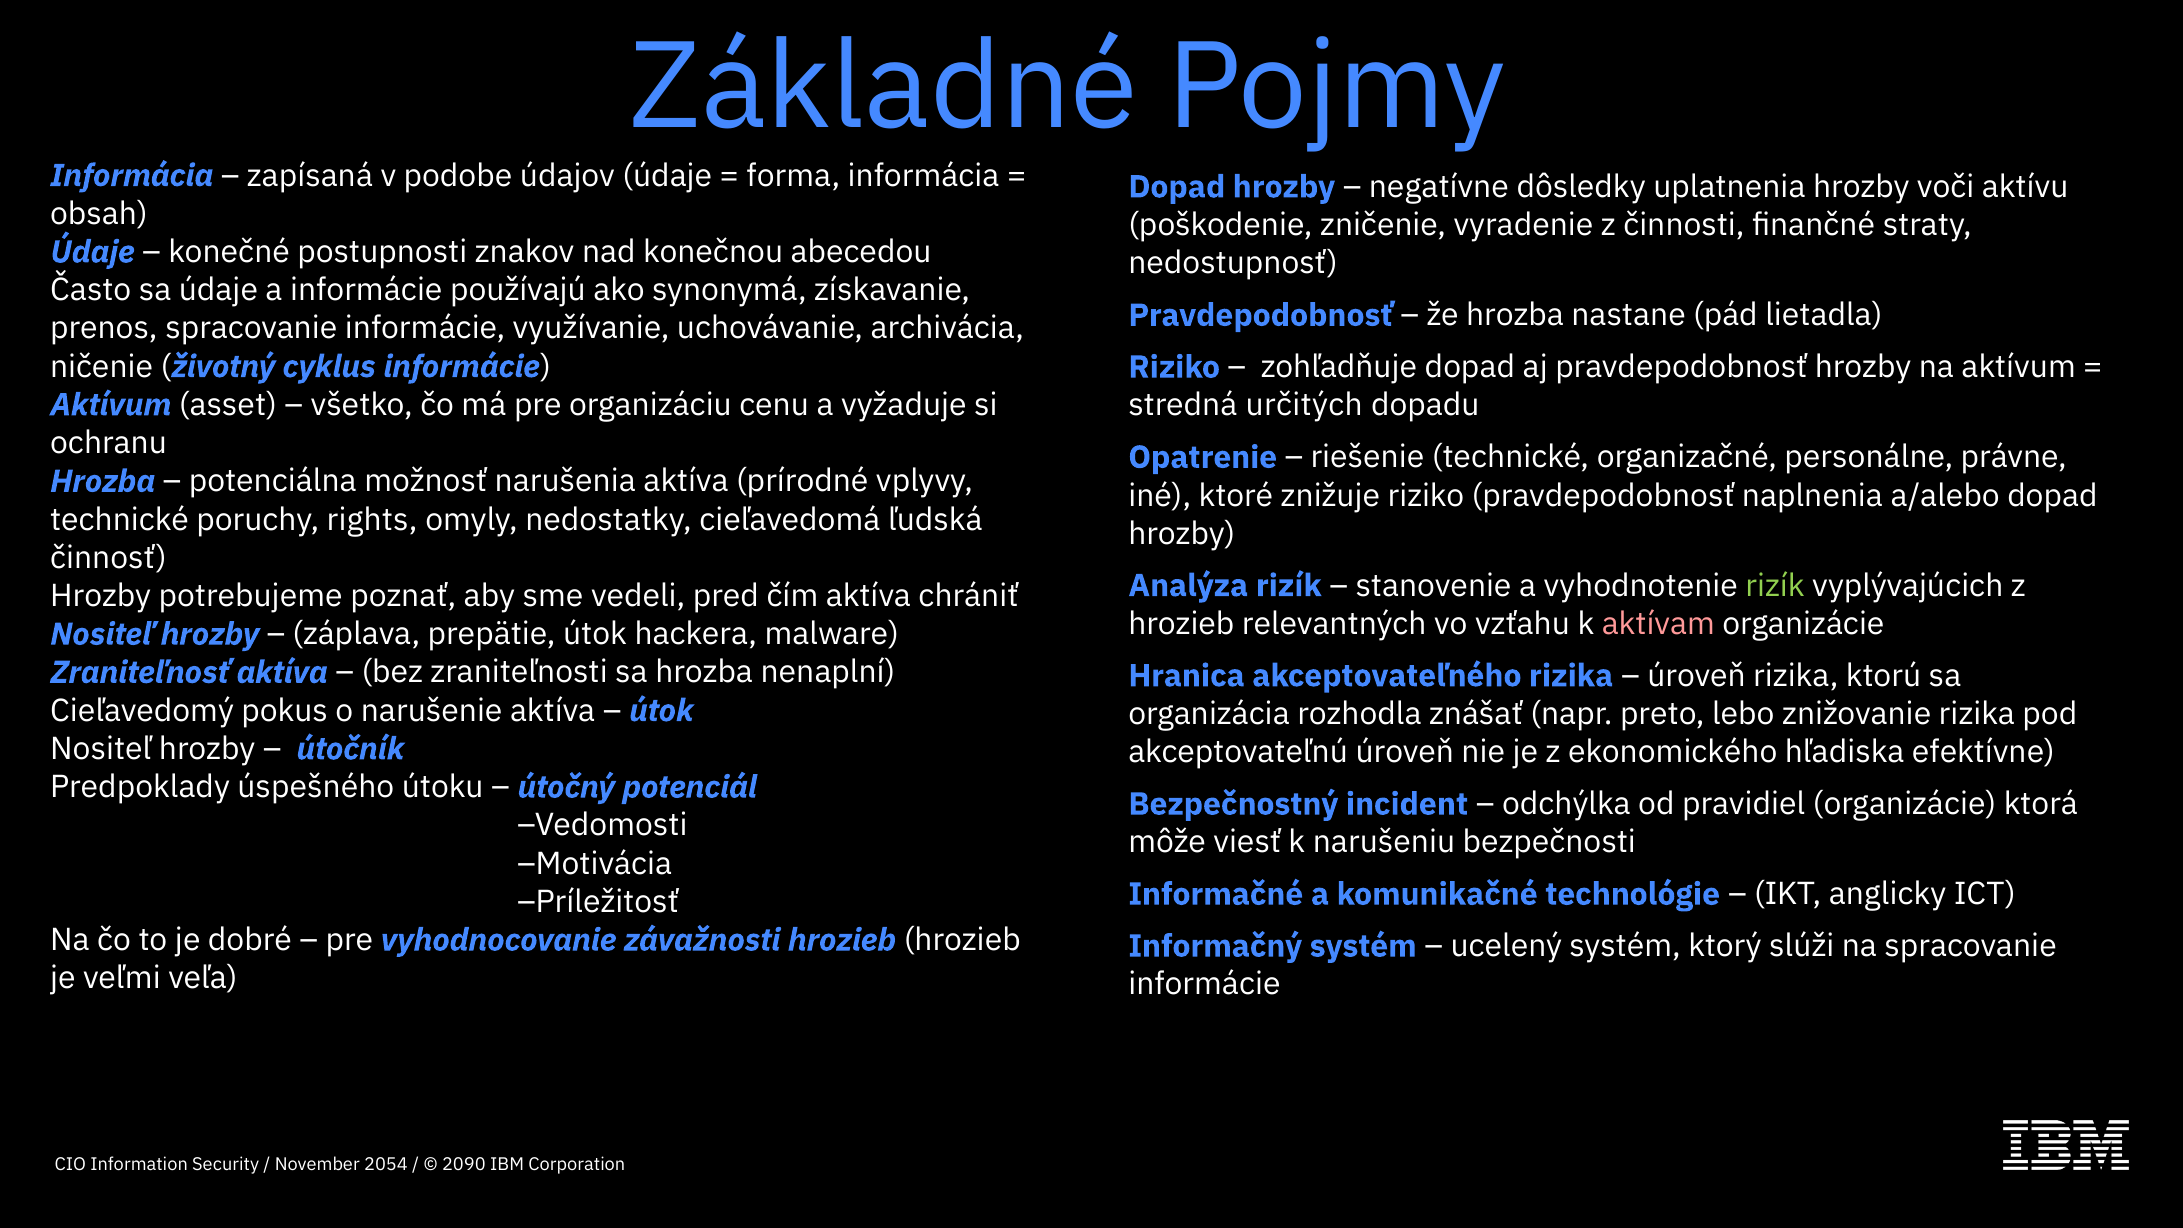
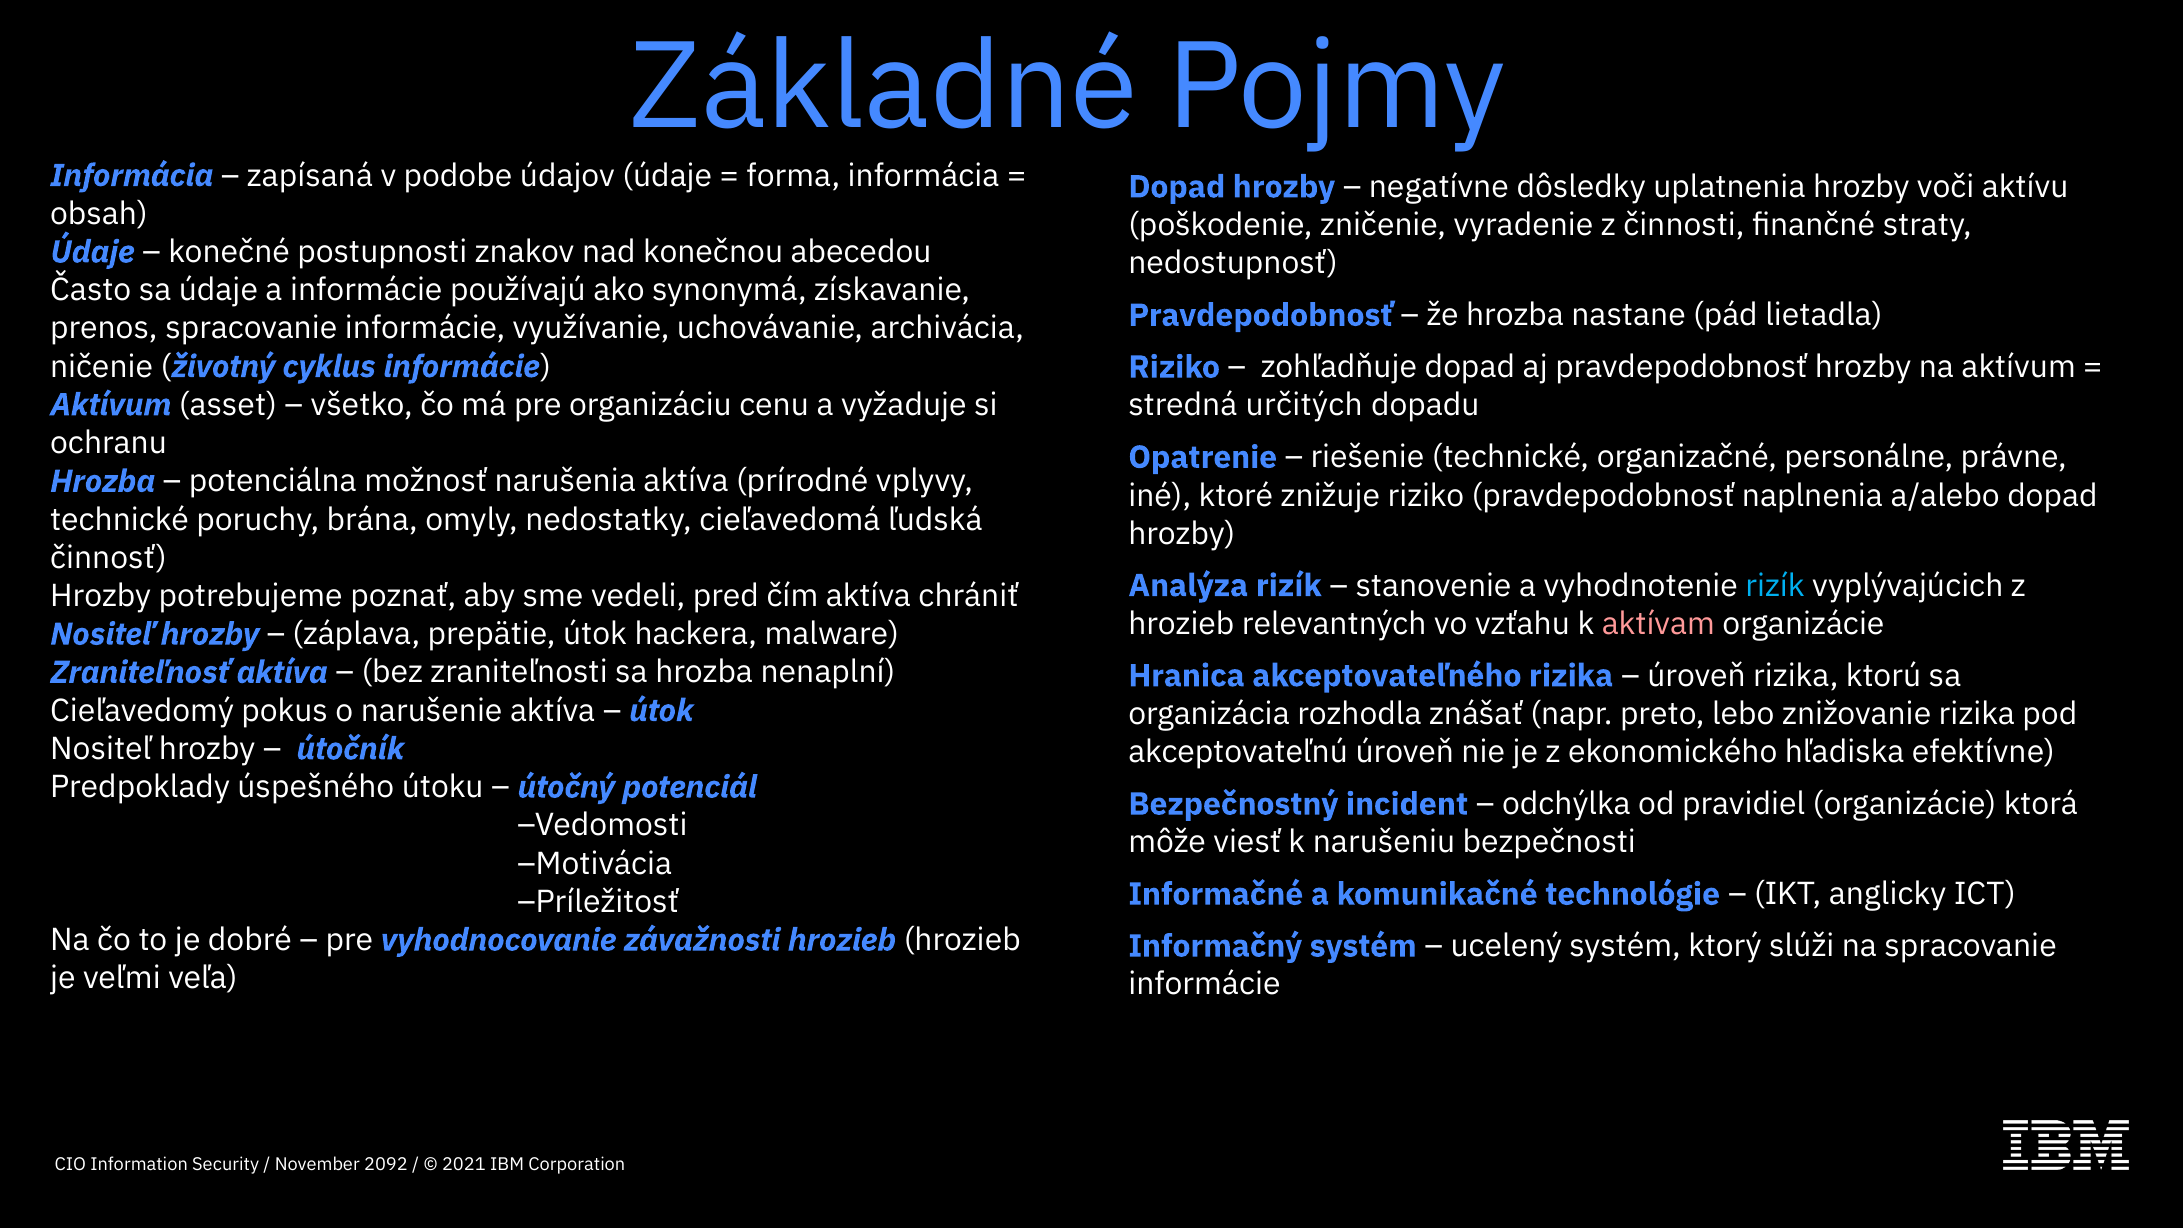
rights: rights -> brána (372, 520)
rizík colour: light green -> light blue (1775, 586)
2054: 2054 -> 2092 (386, 1164)
2090: 2090 -> 2021 (464, 1164)
